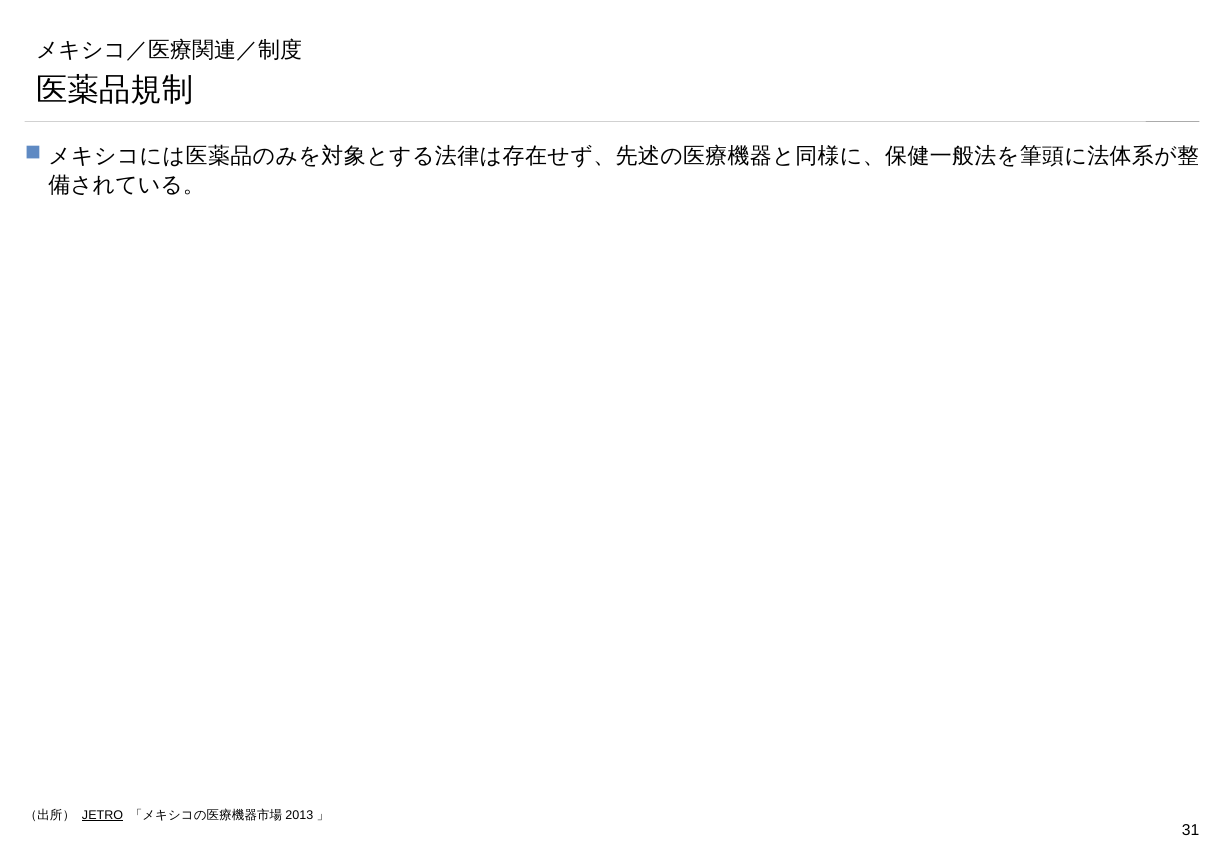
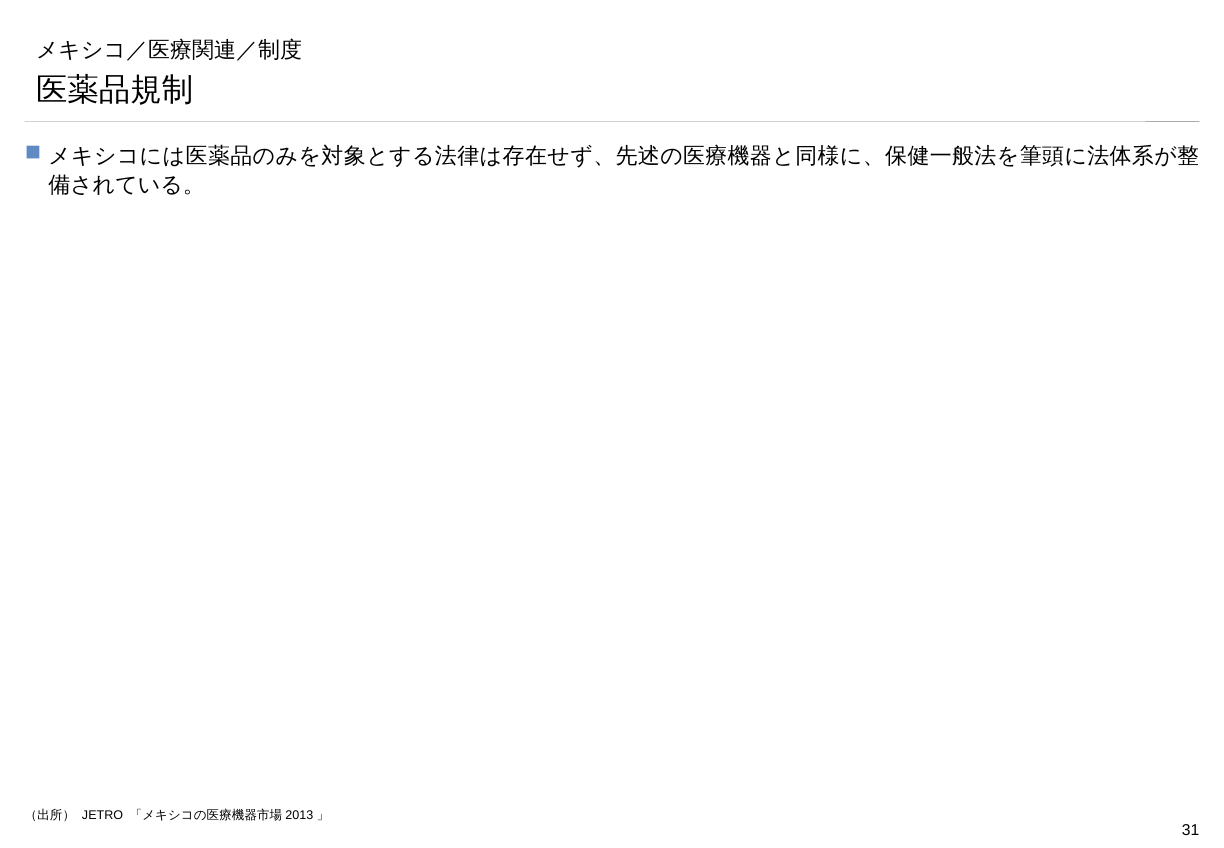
JETRO underline: present -> none (103, 815)
